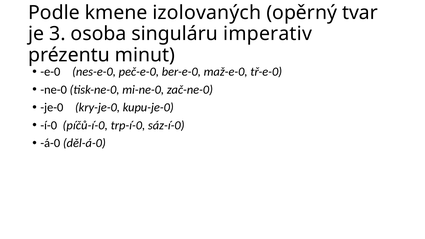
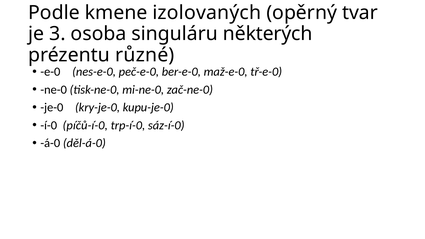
imperativ: imperativ -> některých (268, 34)
minut: minut -> různé (145, 55)
